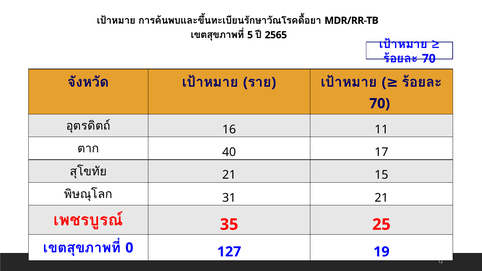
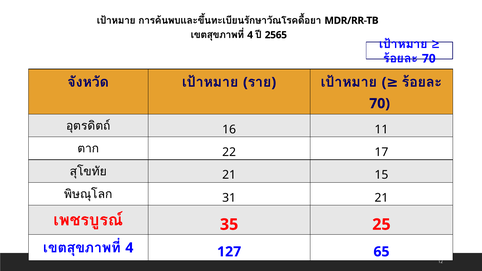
5: 5 -> 4 (250, 35)
40: 40 -> 22 (229, 152)
0: 0 -> 4 (129, 248)
19: 19 -> 65 (381, 252)
